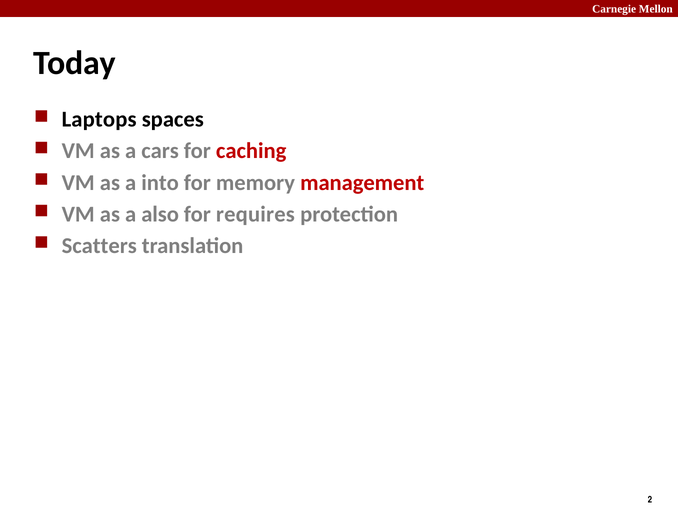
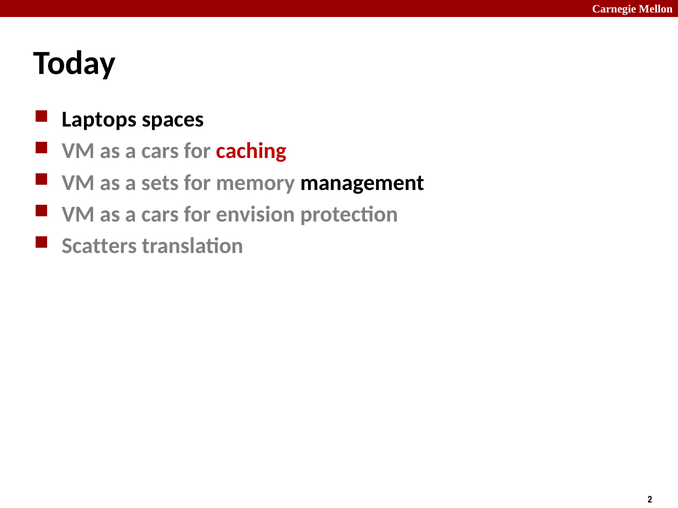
into: into -> sets (160, 183)
management colour: red -> black (362, 183)
also: also -> cars (160, 214)
requires: requires -> envision (255, 214)
